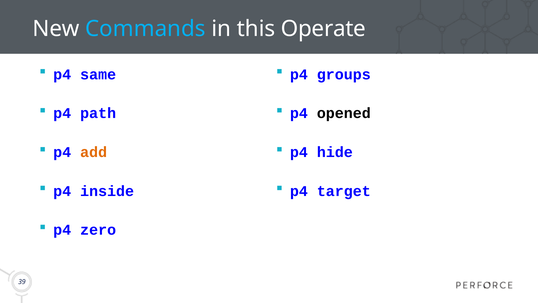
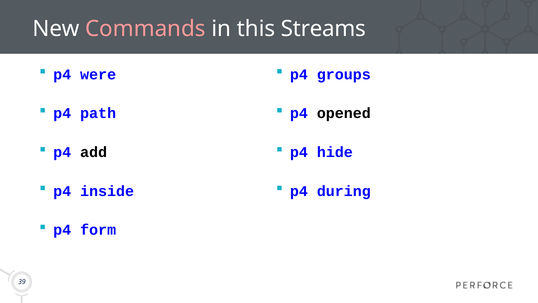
Commands colour: light blue -> pink (145, 29)
Operate: Operate -> Streams (323, 29)
same: same -> were (98, 74)
add colour: orange -> black (94, 152)
target: target -> during (344, 191)
zero: zero -> form (98, 230)
